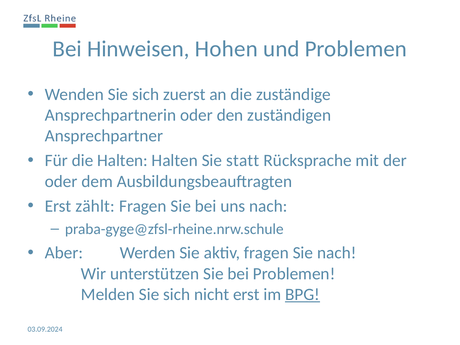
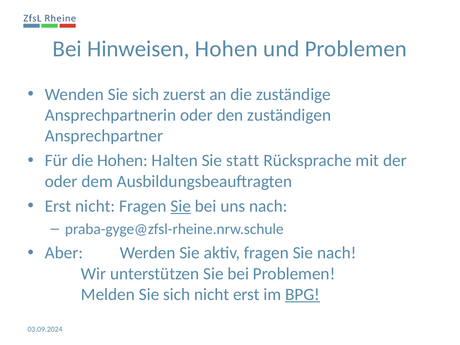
die Halten: Halten -> Hohen (123, 161)
Erst zählt: zählt -> nicht (95, 206)
Sie underline: none -> present (181, 206)
